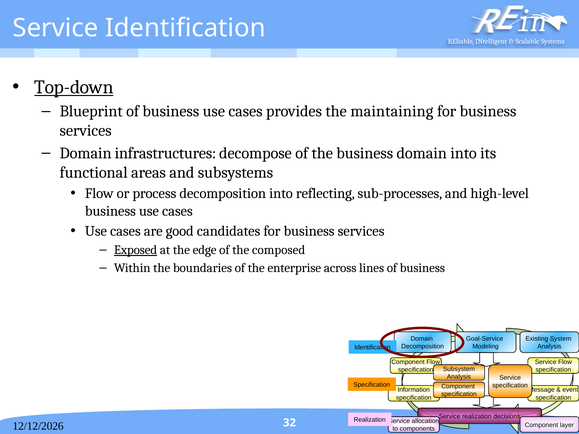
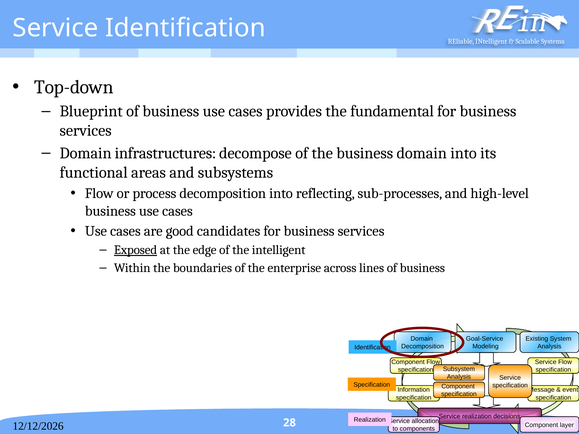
Top-down underline: present -> none (74, 87)
maintaining: maintaining -> fundamental (392, 111)
the composed: composed -> intelligent (279, 250)
32: 32 -> 28 (289, 423)
